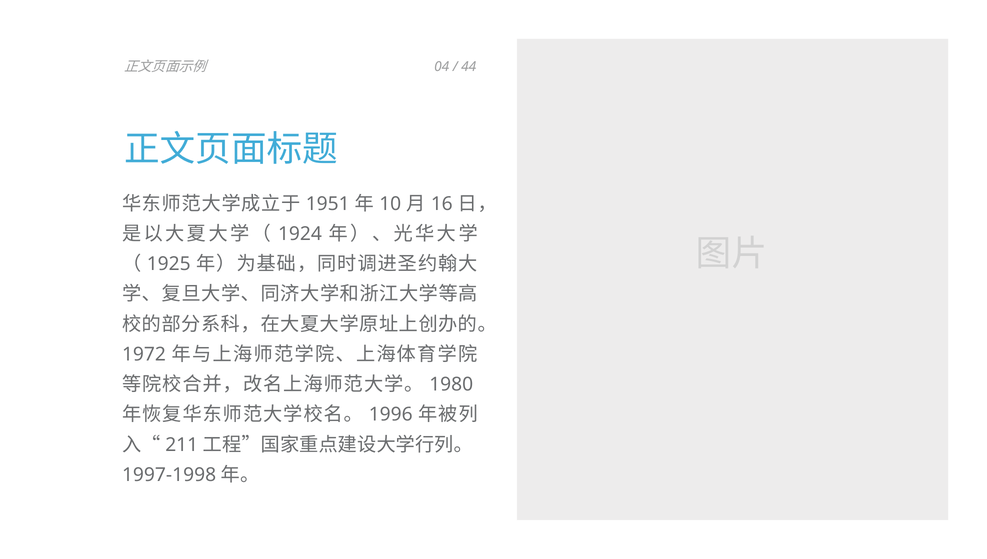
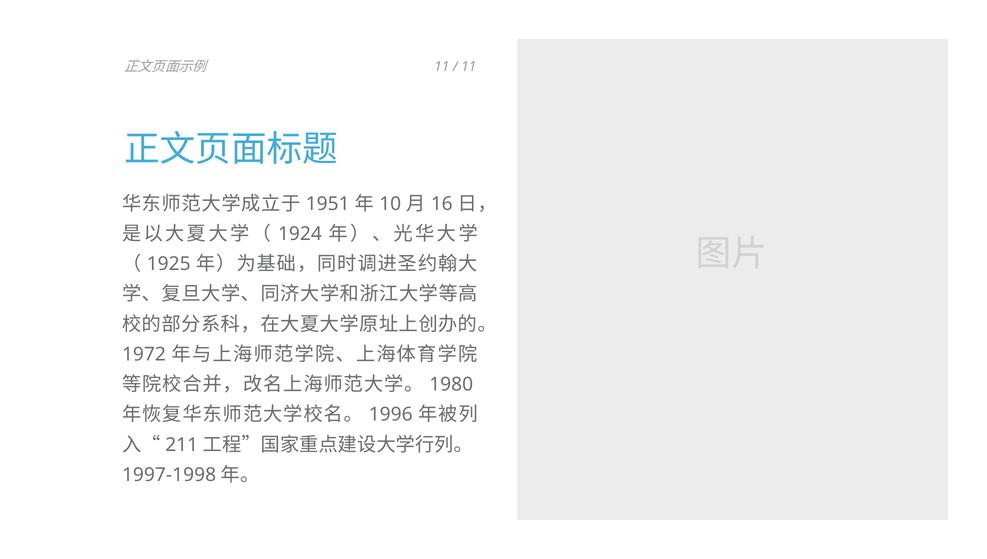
04: 04 -> 11 (442, 67)
44: 44 -> 11 (469, 67)
